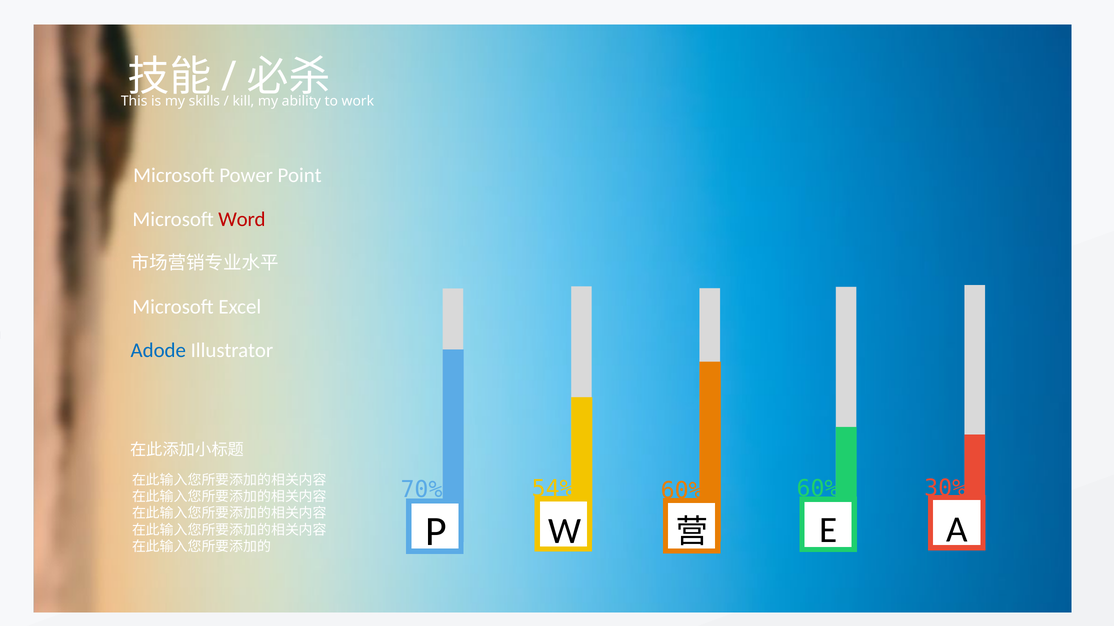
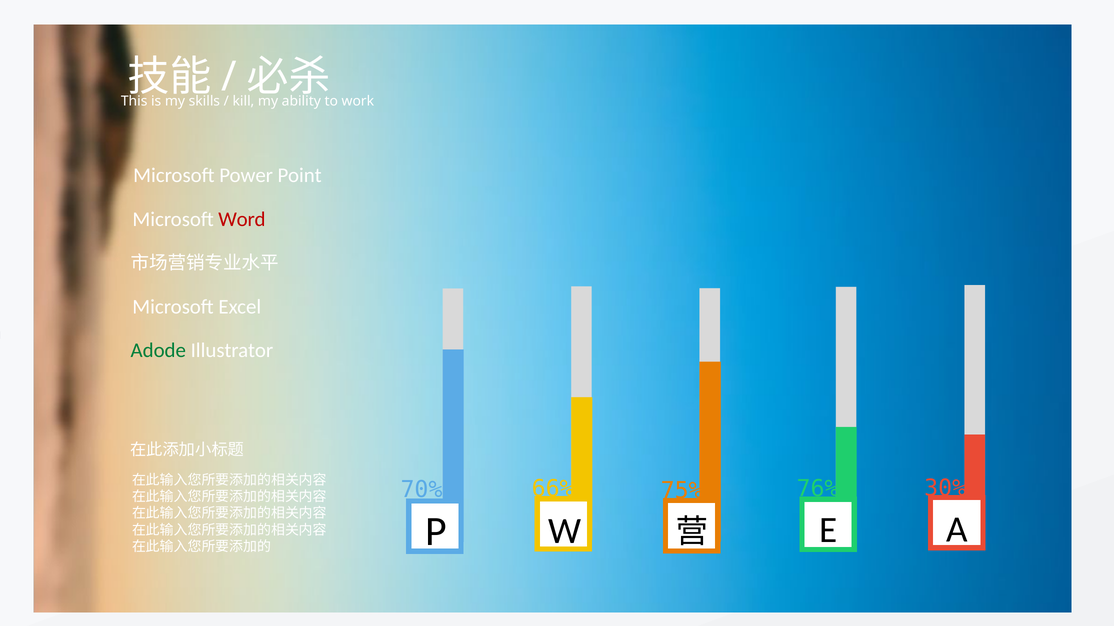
Adode colour: blue -> green (158, 351)
60%: 60% -> 76% (818, 489)
54%: 54% -> 66% (553, 489)
60%: 60% -> 75% (682, 491)
